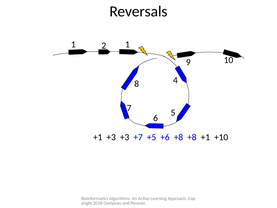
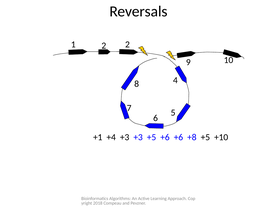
1 1: 1 -> 2 (127, 44)
+1 +3: +3 -> +4 (111, 137)
+3 +7: +7 -> +3 (138, 137)
+6 +8: +8 -> +6 (178, 137)
+8 +1: +1 -> +5 (205, 137)
